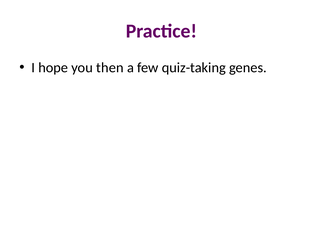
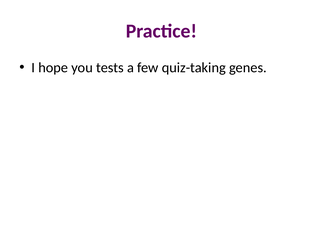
then: then -> tests (110, 68)
